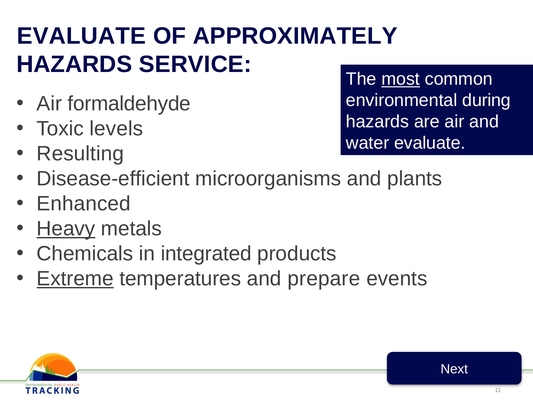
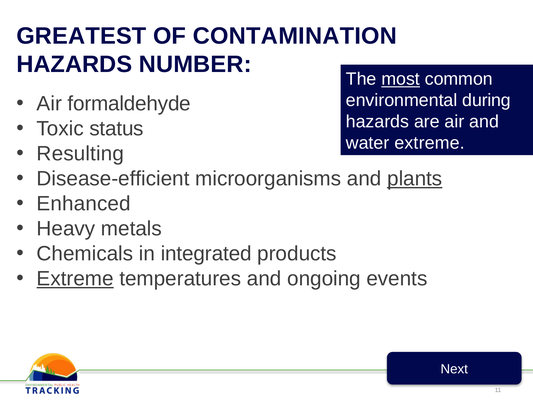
EVALUATE: EVALUATE -> GREATEST (81, 36)
APPROXIMATELY: APPROXIMATELY -> CONTAMINATION (295, 36)
SERVICE: SERVICE -> NUMBER (195, 64)
levels: levels -> status (117, 129)
water evaluate: evaluate -> extreme (430, 143)
plants underline: none -> present (415, 179)
Heavy underline: present -> none (66, 229)
prepare: prepare -> ongoing (324, 279)
